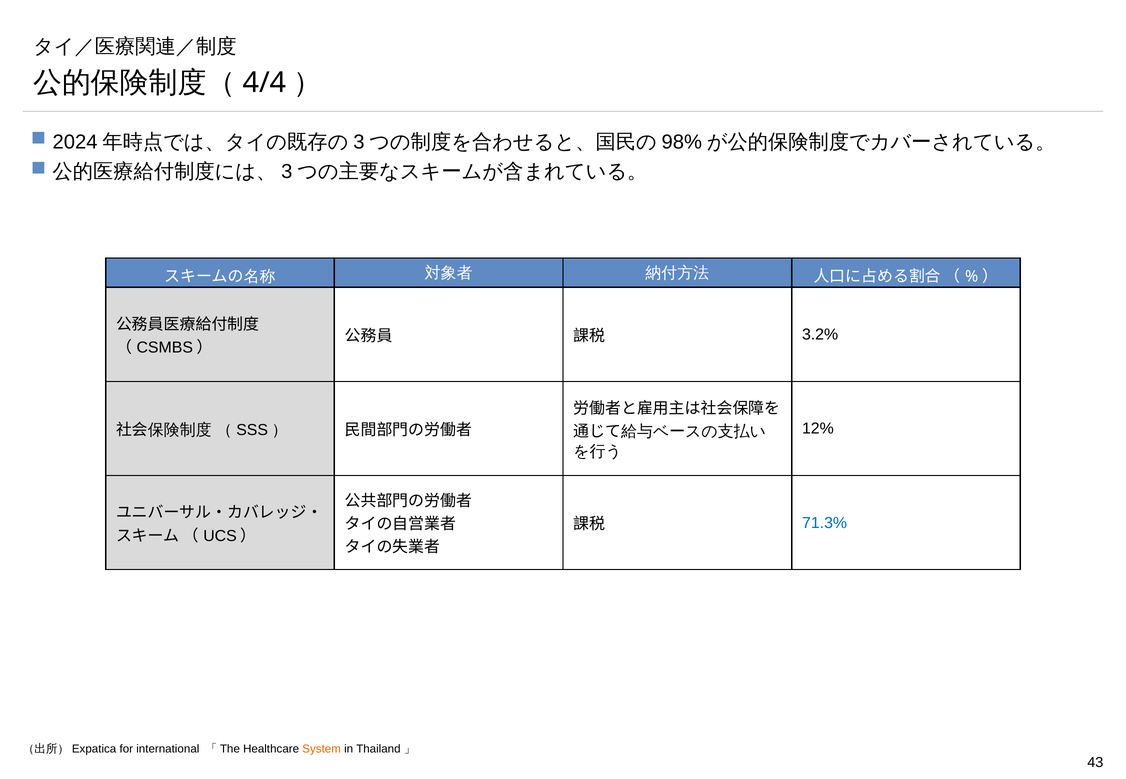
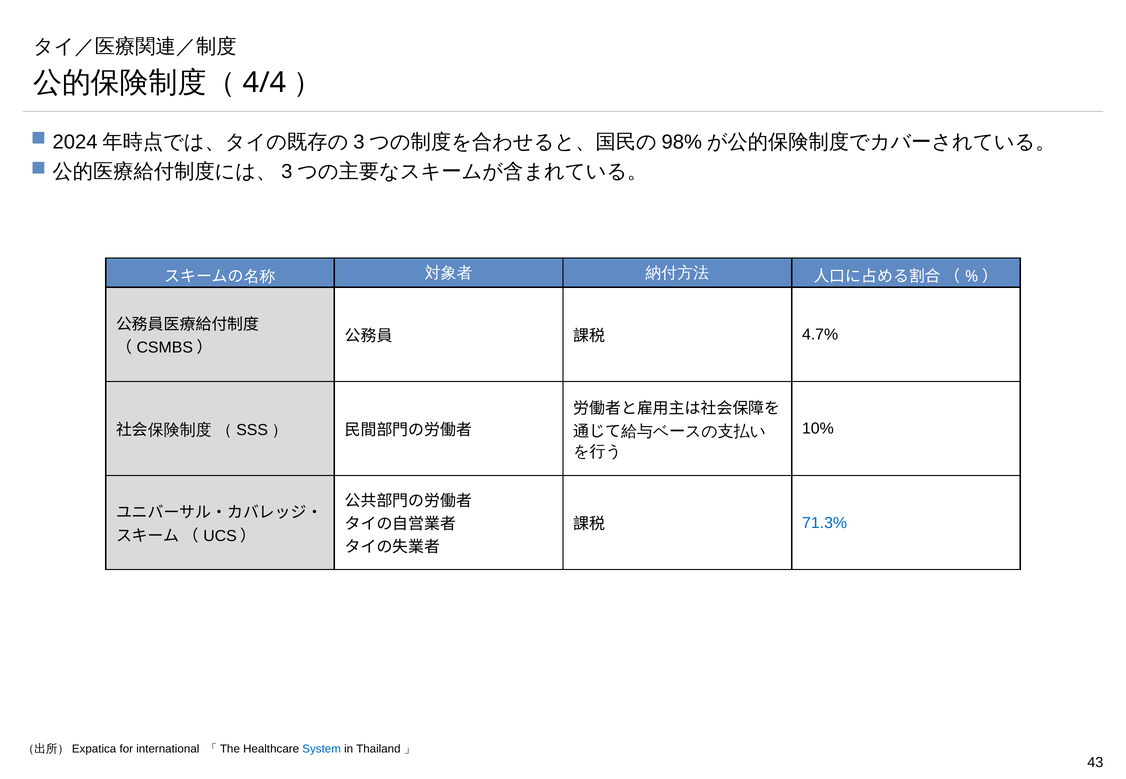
3.2%: 3.2% -> 4.7% (820, 335)
12%: 12% -> 10% (818, 429)
System colour: orange -> blue (322, 749)
